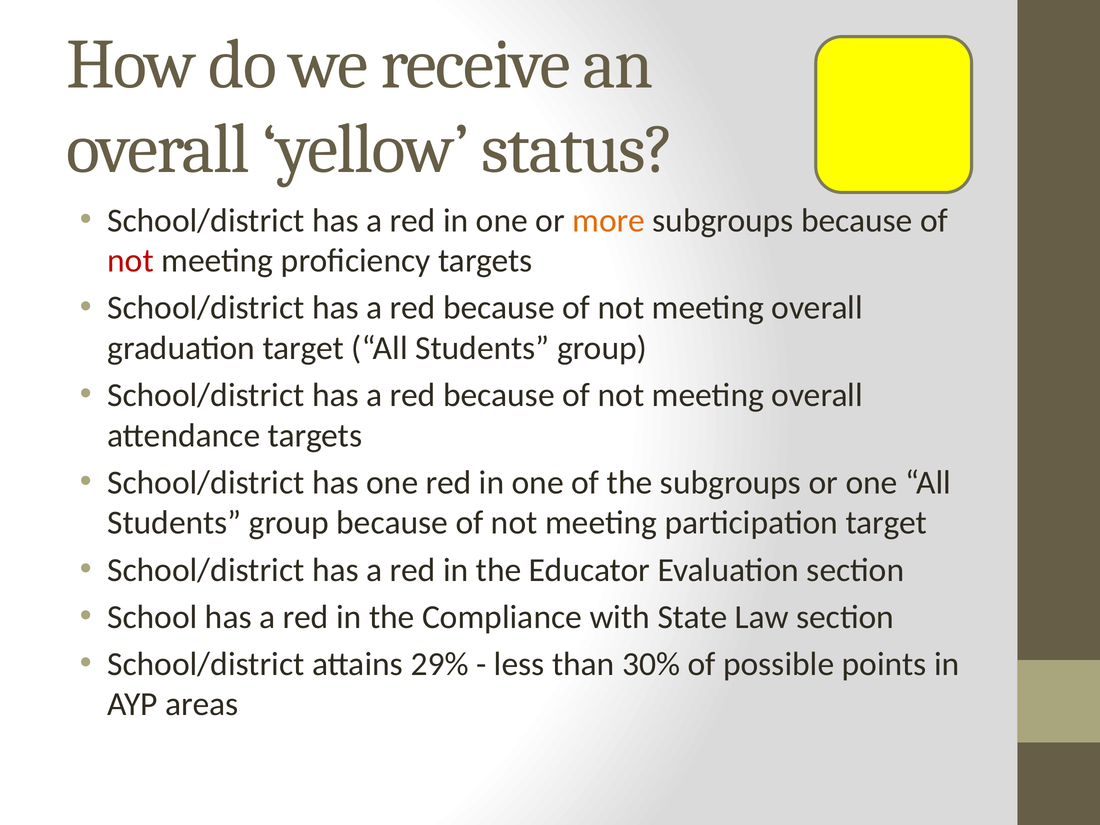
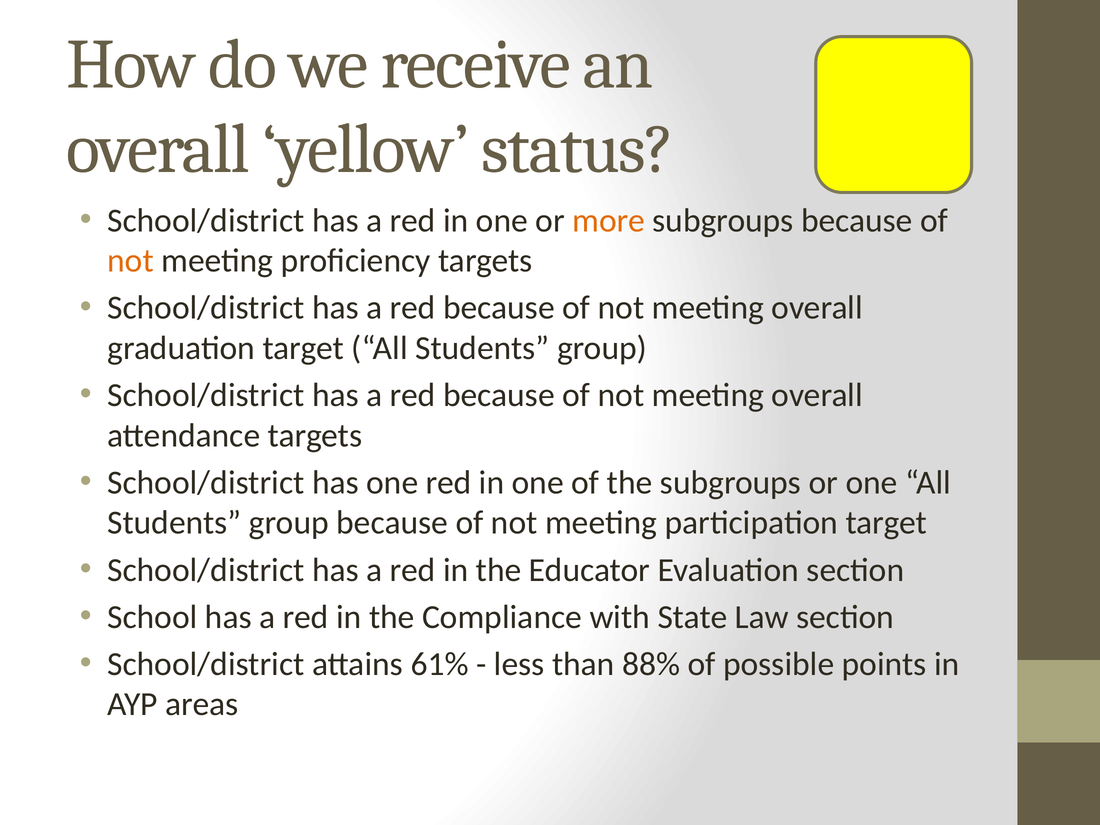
not colour: red -> orange (131, 261)
29%: 29% -> 61% (440, 664)
30%: 30% -> 88% (651, 664)
